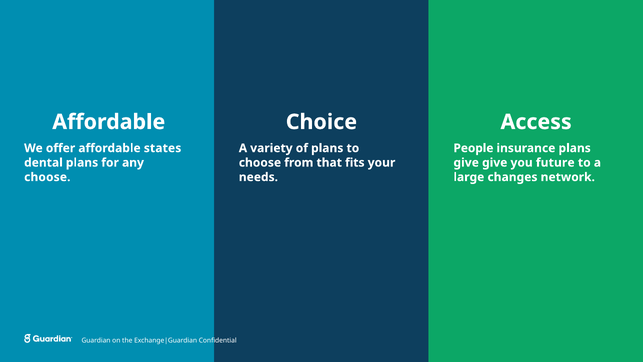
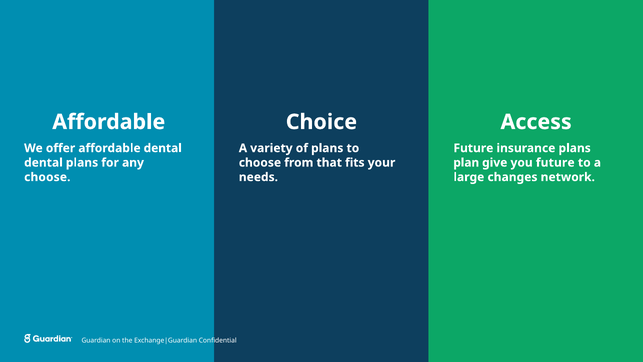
affordable states: states -> dental (163, 148)
People: People -> Future (473, 148)
give: give -> plan (466, 163)
